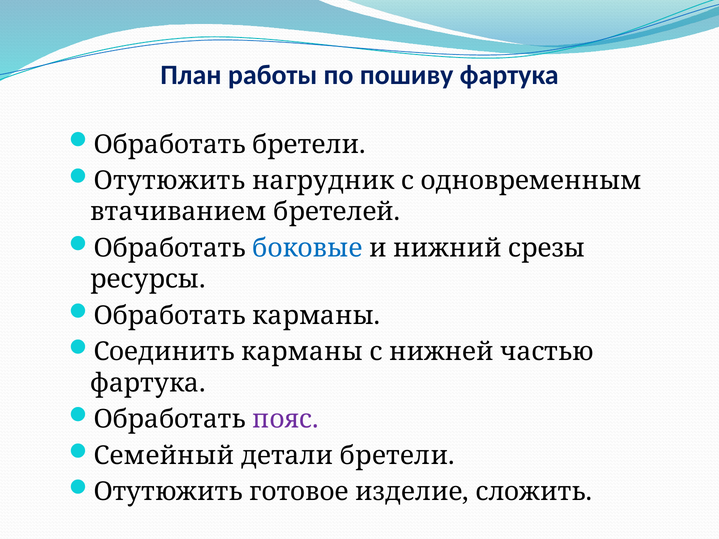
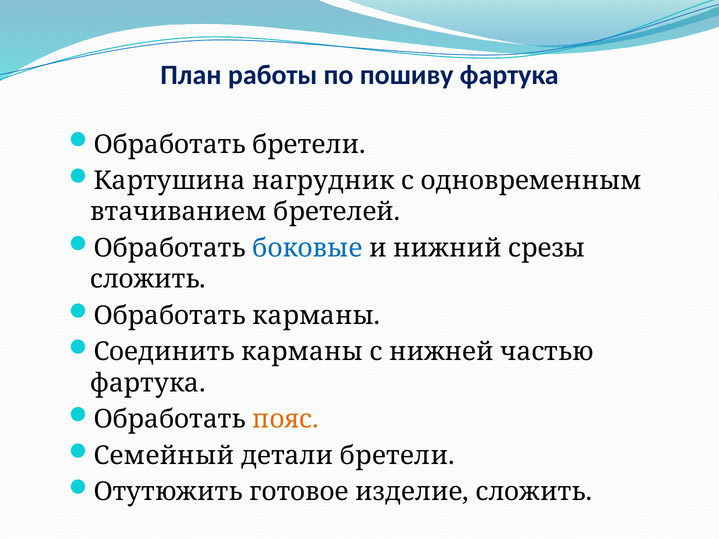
Отутюжить: Отутюжить -> Картушина (170, 181)
ресурсы: ресурсы -> сложить (148, 279)
пояс colour: purple -> orange (285, 420)
